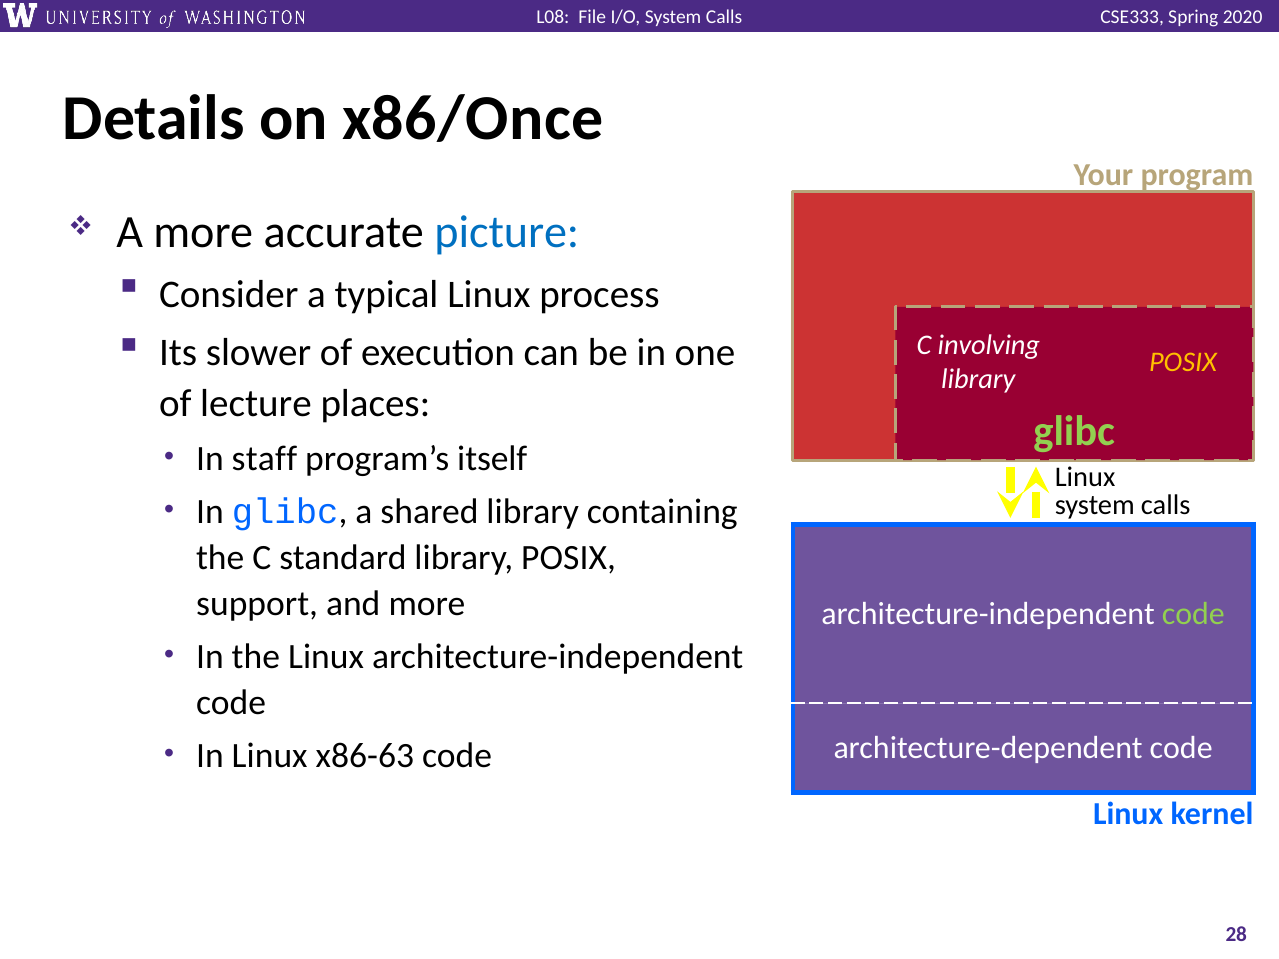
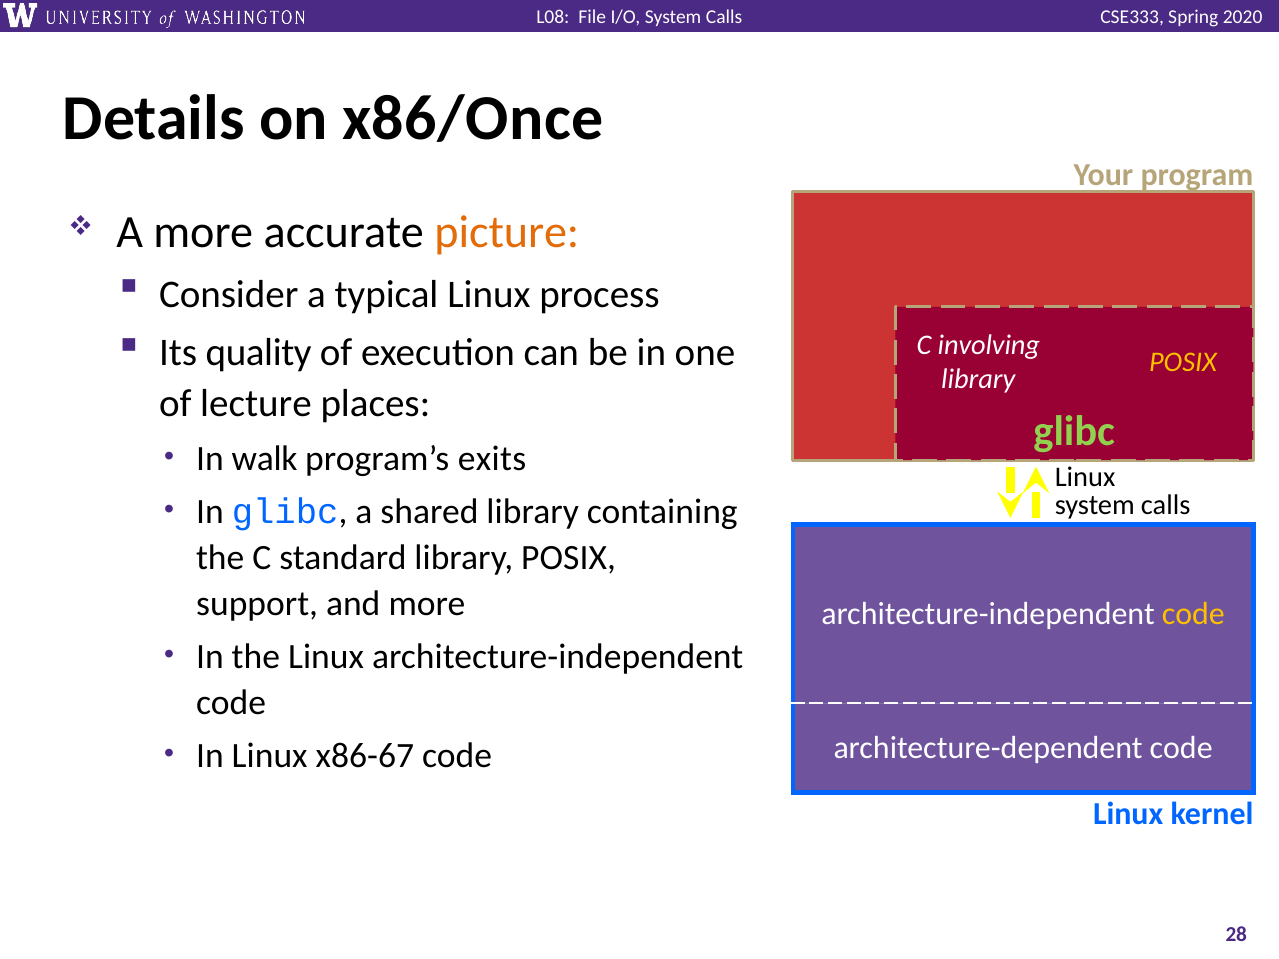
picture colour: blue -> orange (507, 232)
slower: slower -> quality (259, 353)
staff: staff -> walk (265, 458)
itself: itself -> exits (492, 458)
code colour: light green -> yellow (1193, 614)
x86-63: x86-63 -> x86-67 (365, 756)
